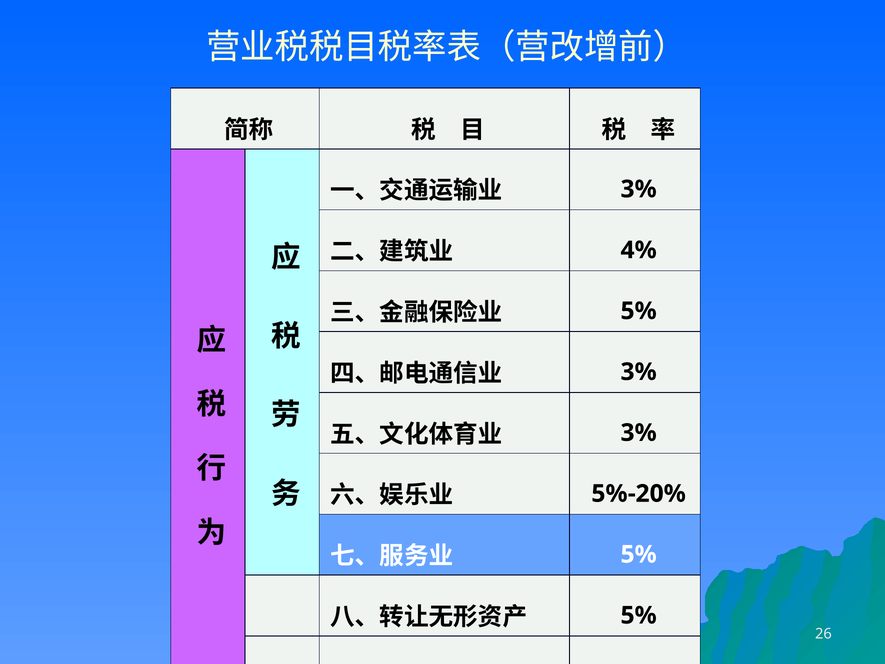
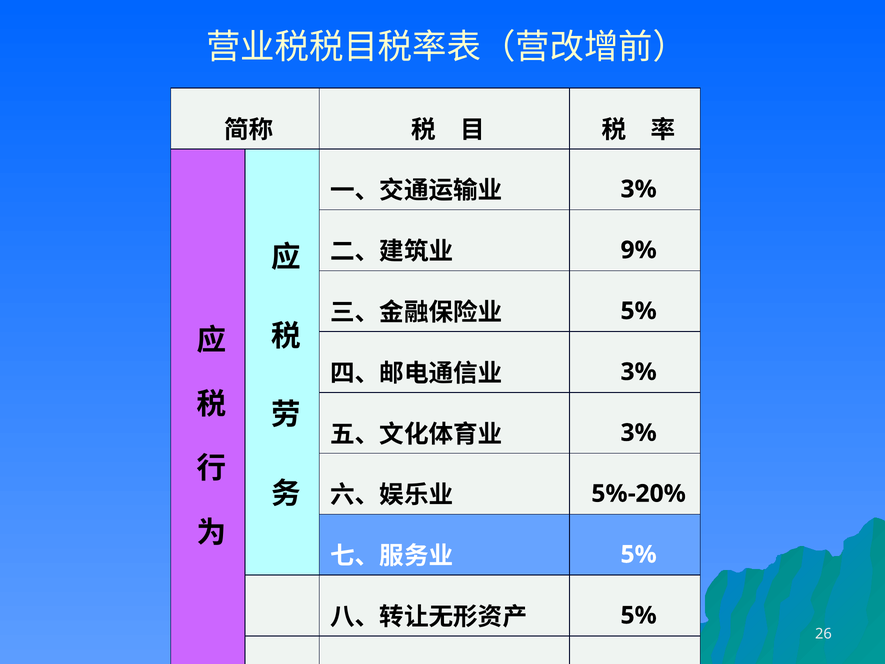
4%: 4% -> 9% (639, 250)
